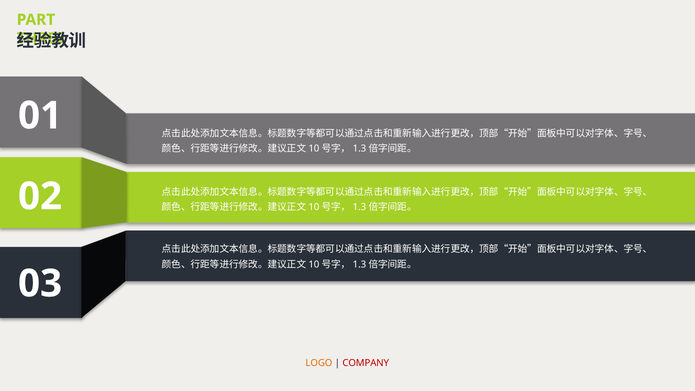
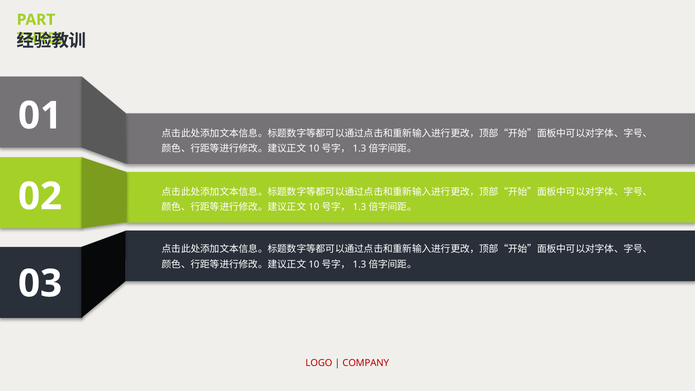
LOGO colour: orange -> red (319, 363)
